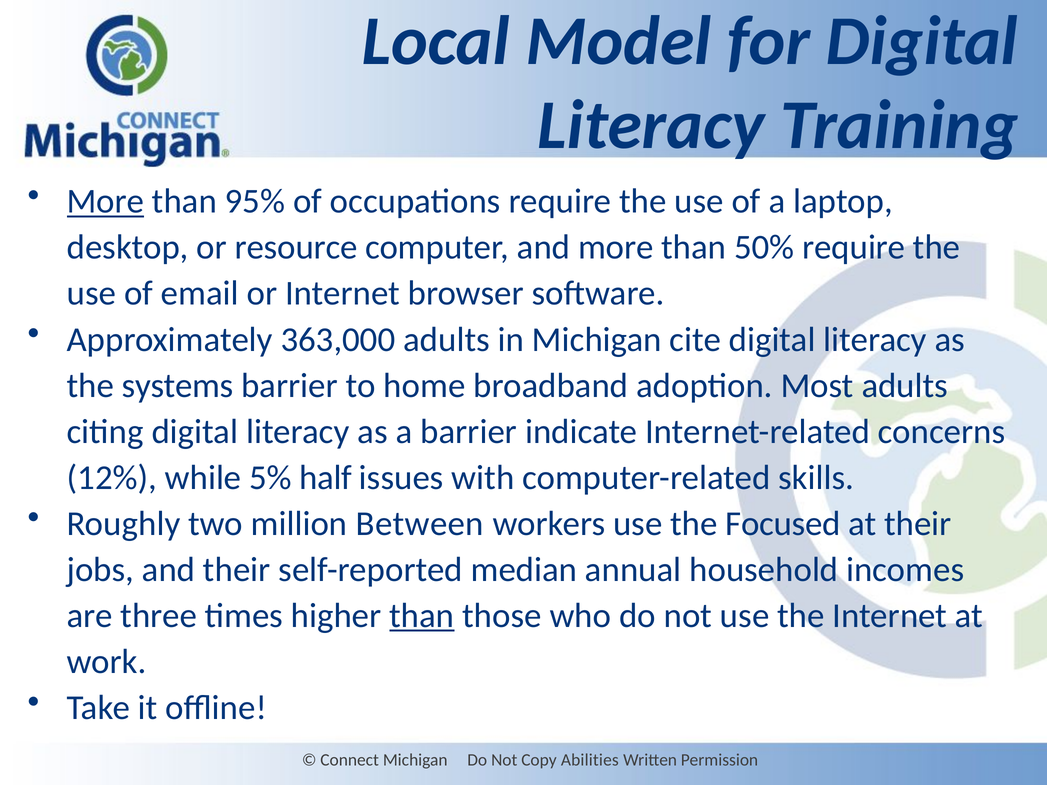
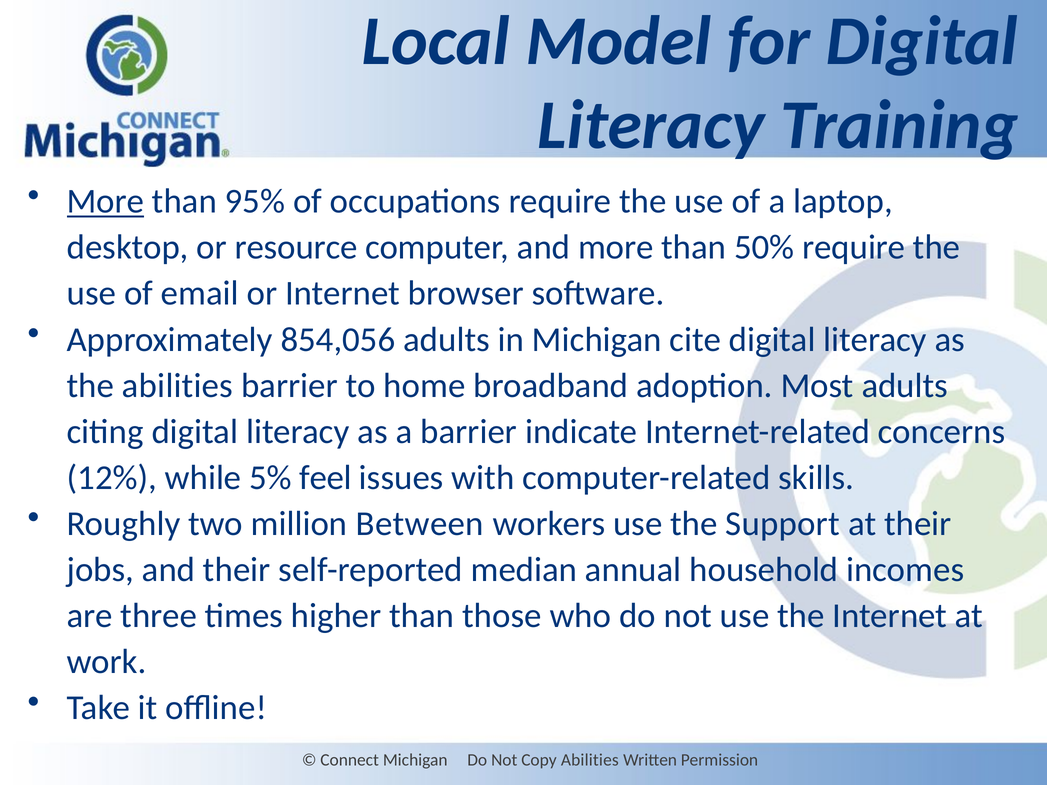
363,000: 363,000 -> 854,056 (338, 340)
the systems: systems -> abilities (177, 386)
half: half -> feel (326, 478)
Focused: Focused -> Support (783, 524)
than underline: present -> none (422, 616)
